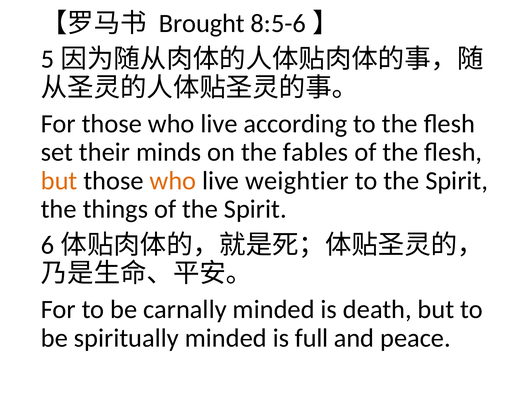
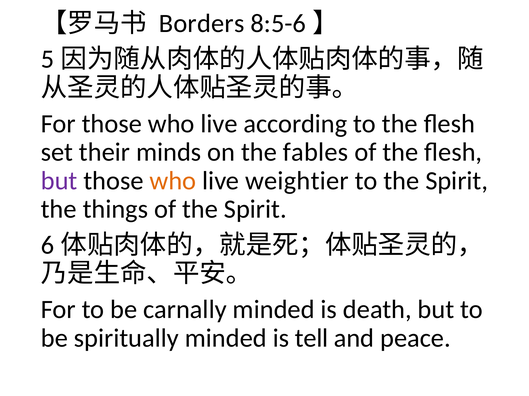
Brought: Brought -> Borders (202, 23)
but colour: orange -> purple (59, 181)
full: full -> tell (312, 339)
